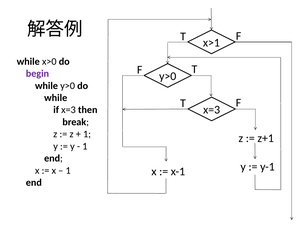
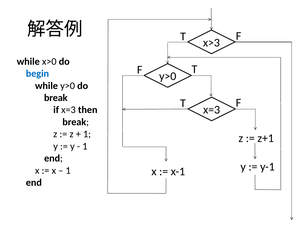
x>1: x>1 -> x>3 (211, 43)
begin colour: purple -> blue (37, 74)
while: while -> break (56, 98)
